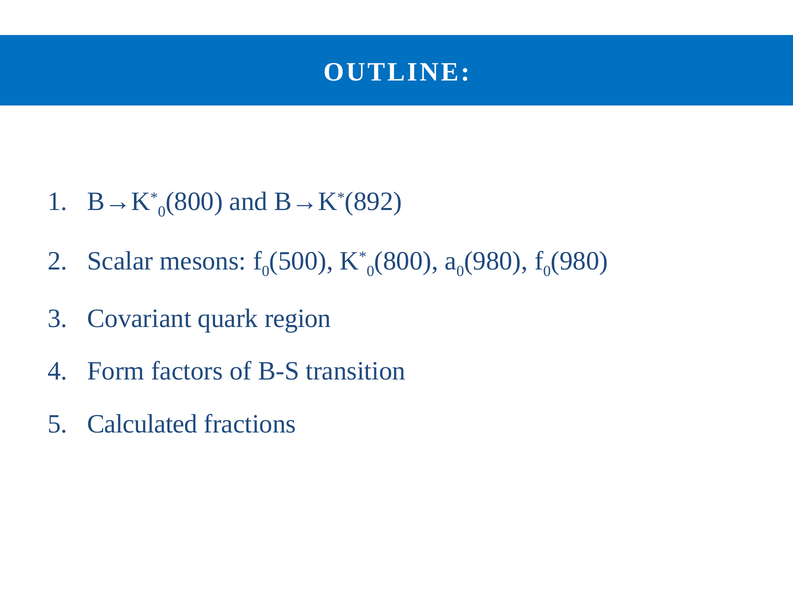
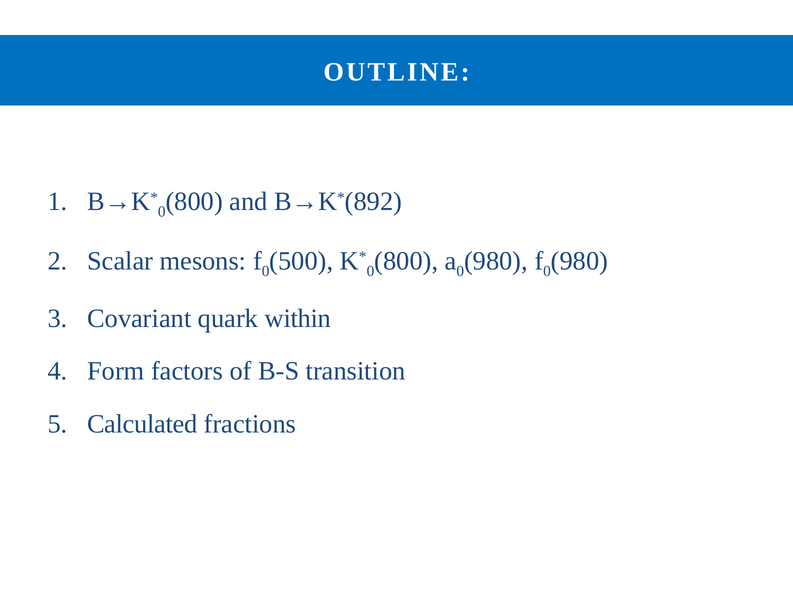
region: region -> within (298, 318)
